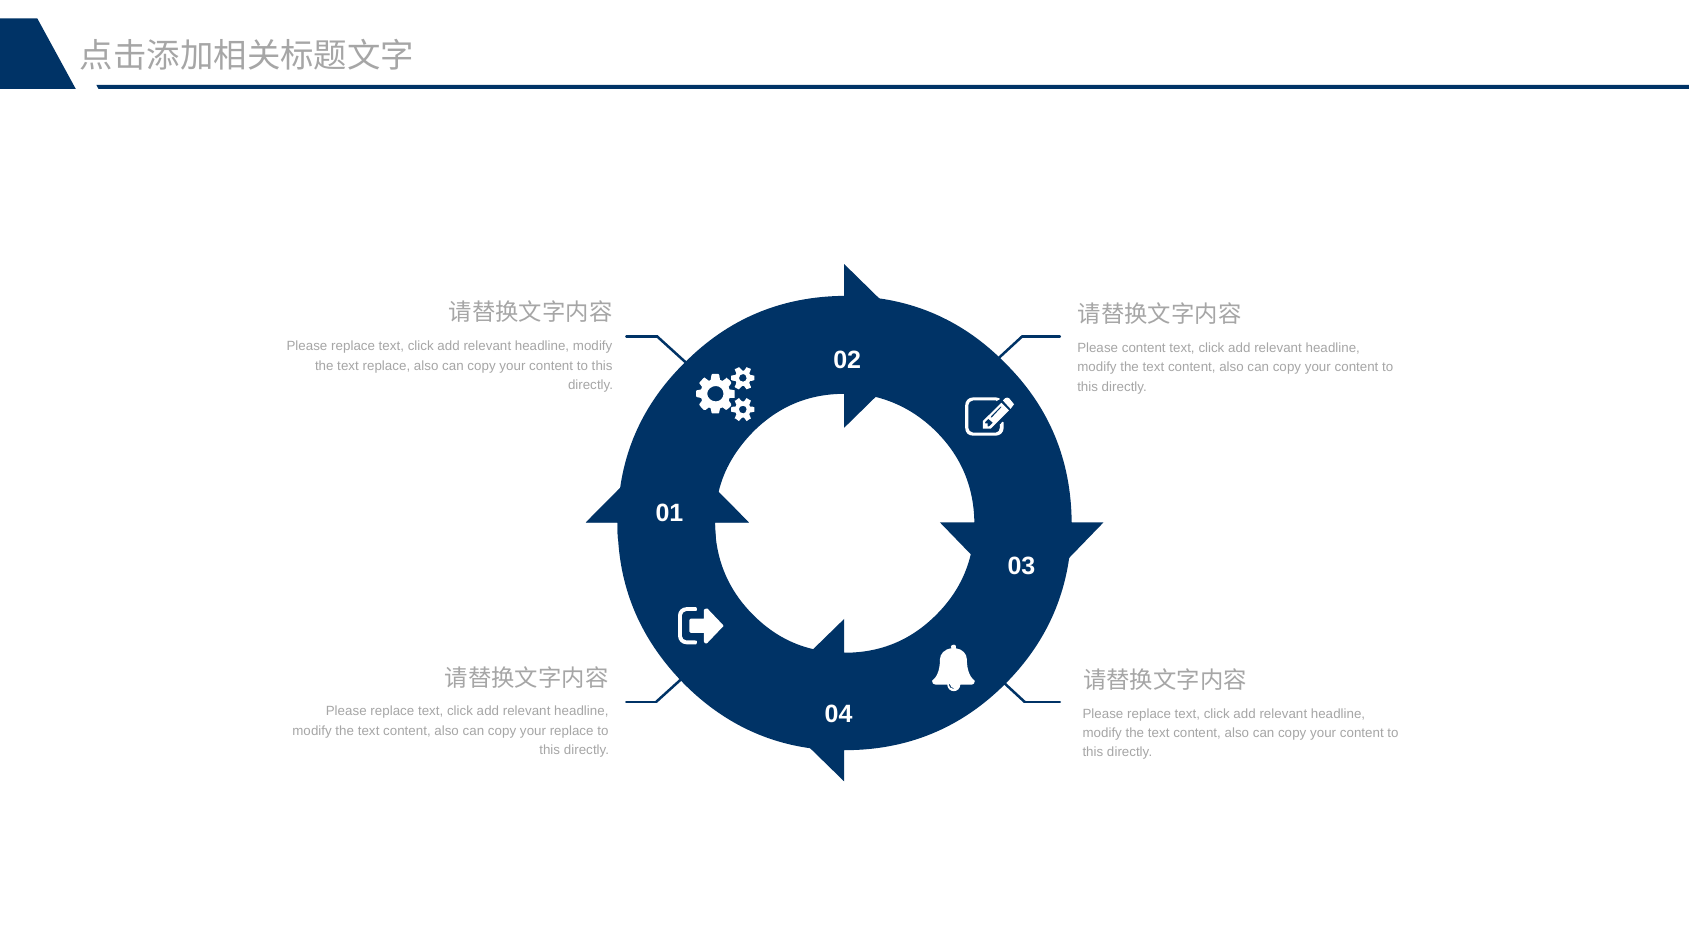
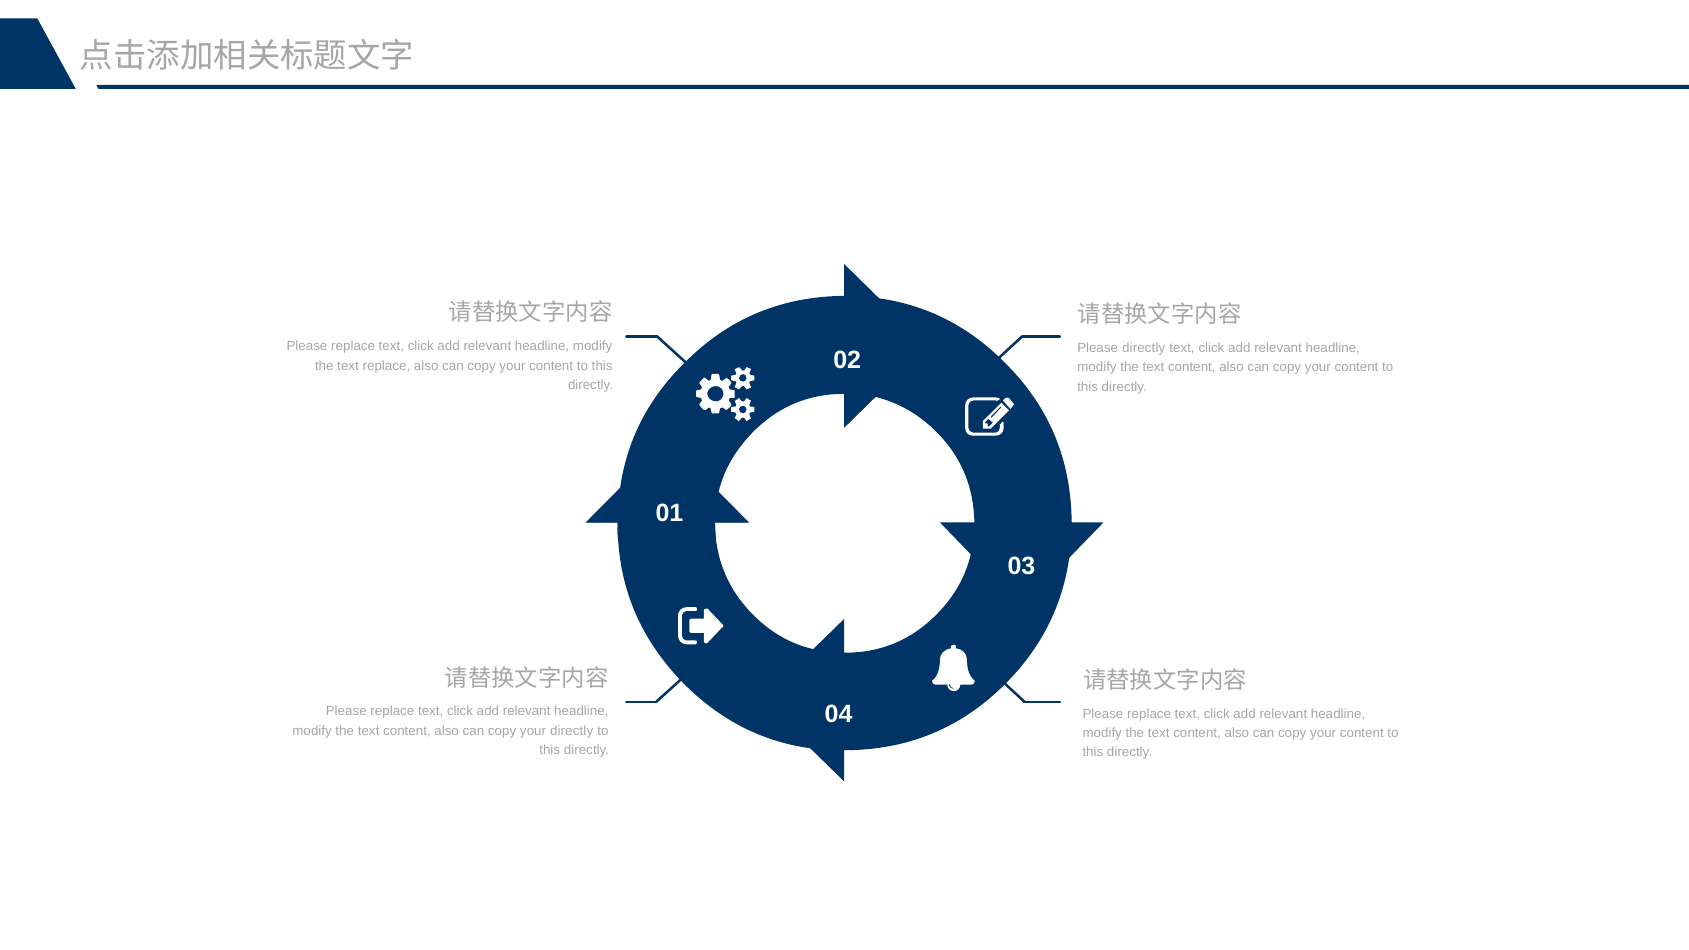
Please content: content -> directly (1144, 348)
your replace: replace -> directly (572, 731)
